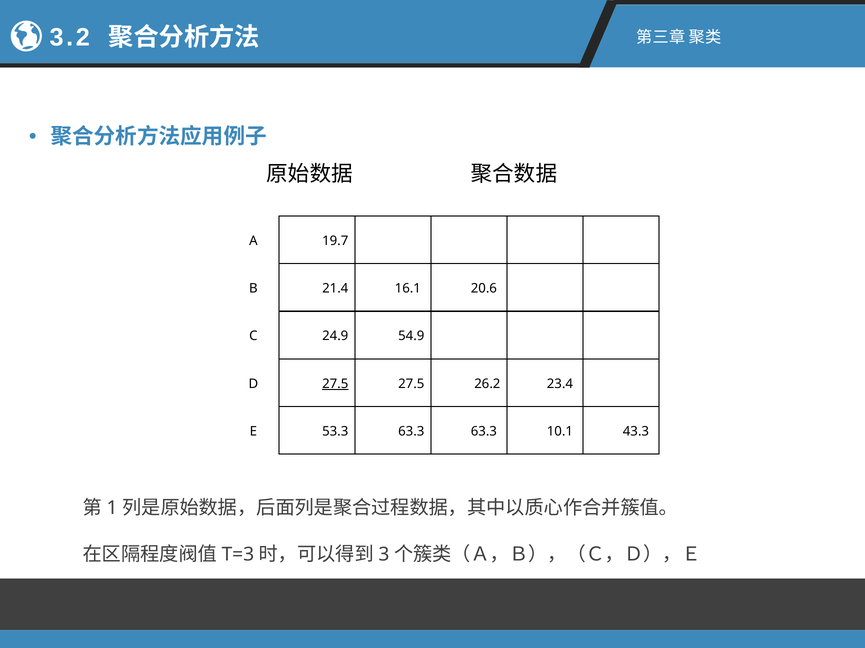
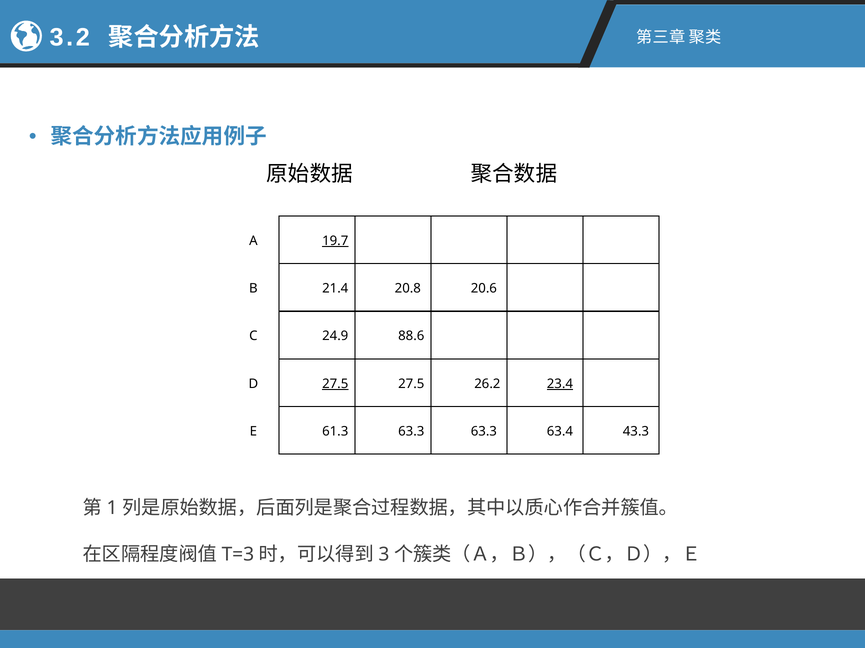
19.7 underline: none -> present (335, 241)
16.1: 16.1 -> 20.8 (408, 289)
54.9: 54.9 -> 88.6 (411, 336)
23.4 underline: none -> present (560, 384)
53.3: 53.3 -> 61.3 (335, 432)
10.1: 10.1 -> 63.4 (560, 432)
